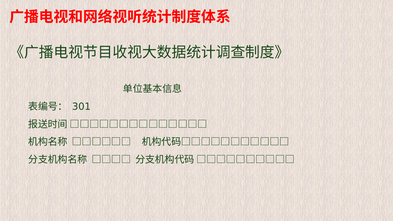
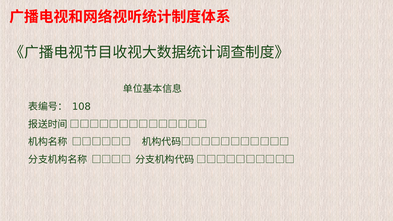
301: 301 -> 108 (81, 107)
